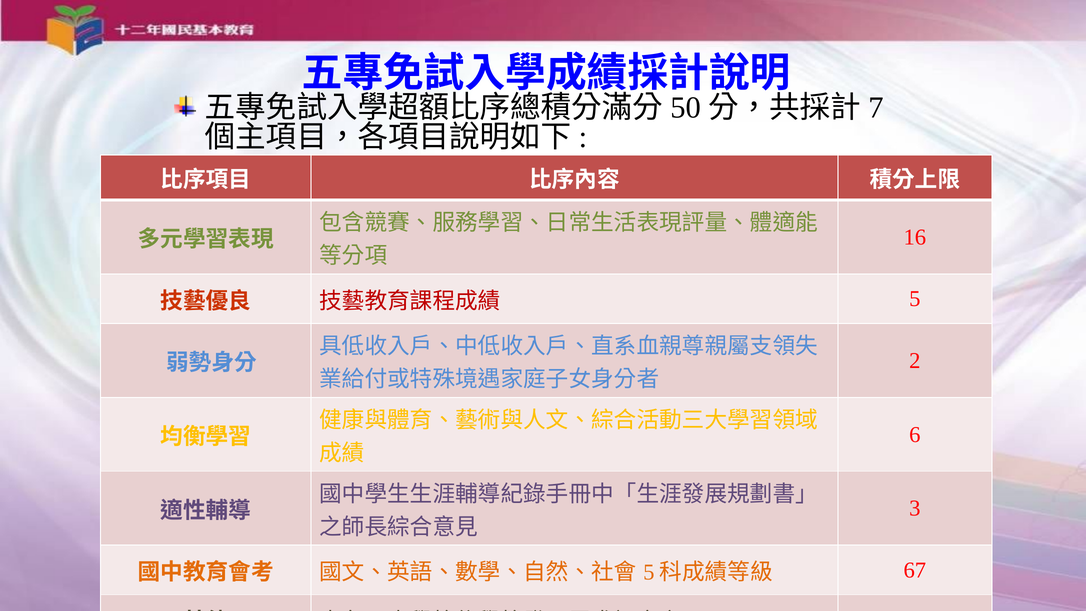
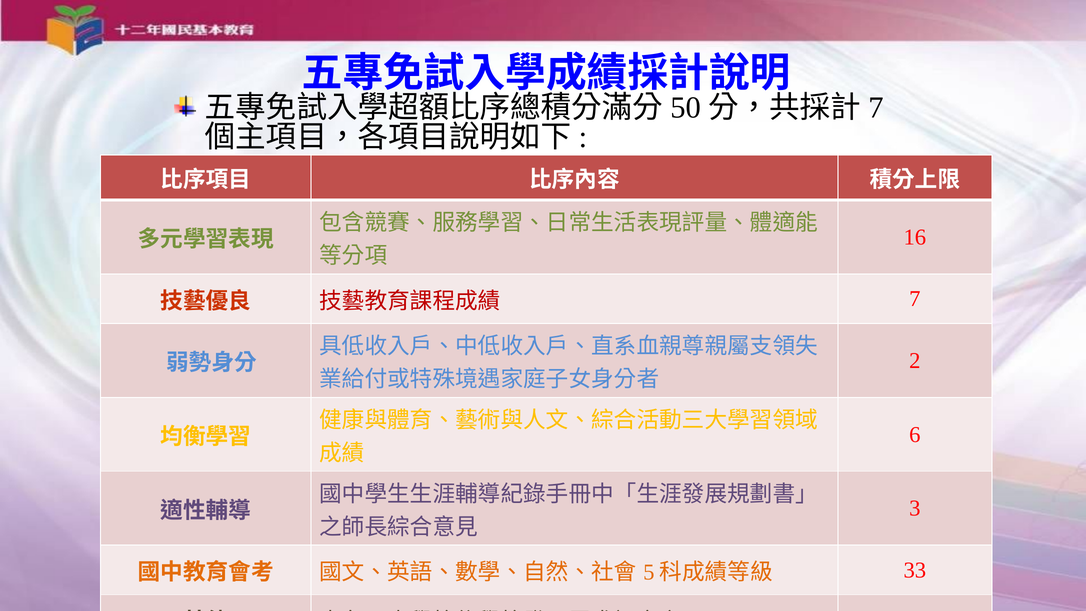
5: 5 -> 7 (915, 299)
67: 67 -> 33 (915, 570)
